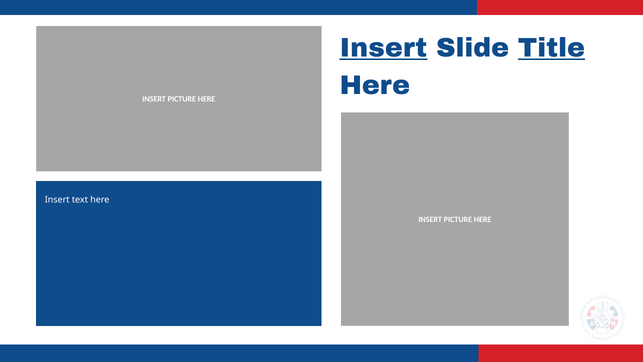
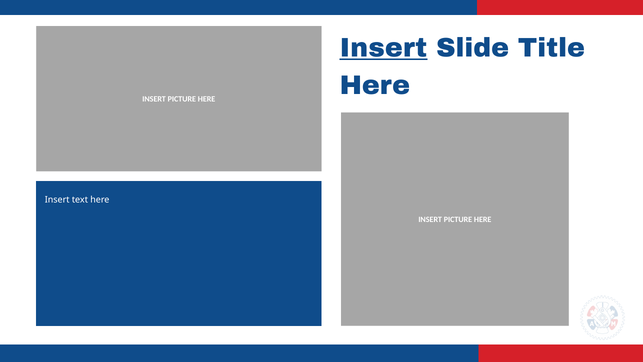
Title underline: present -> none (551, 48)
